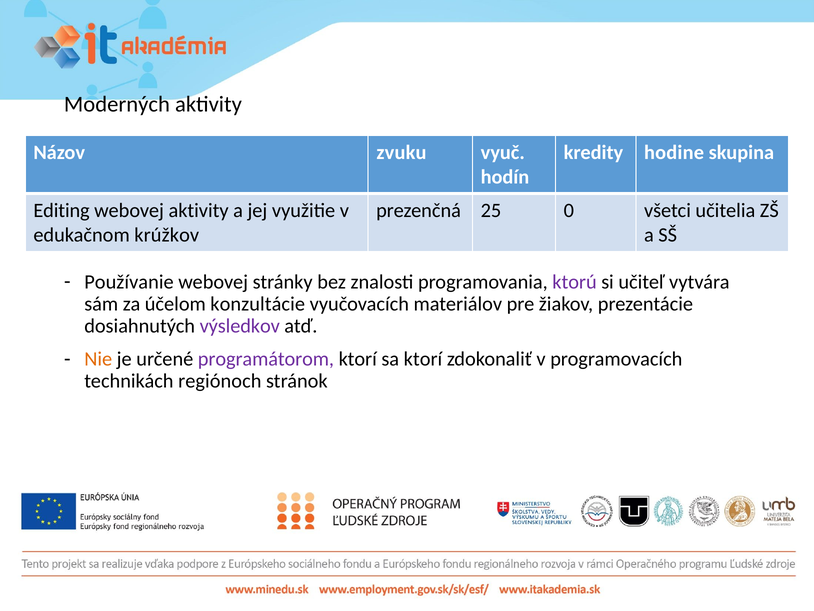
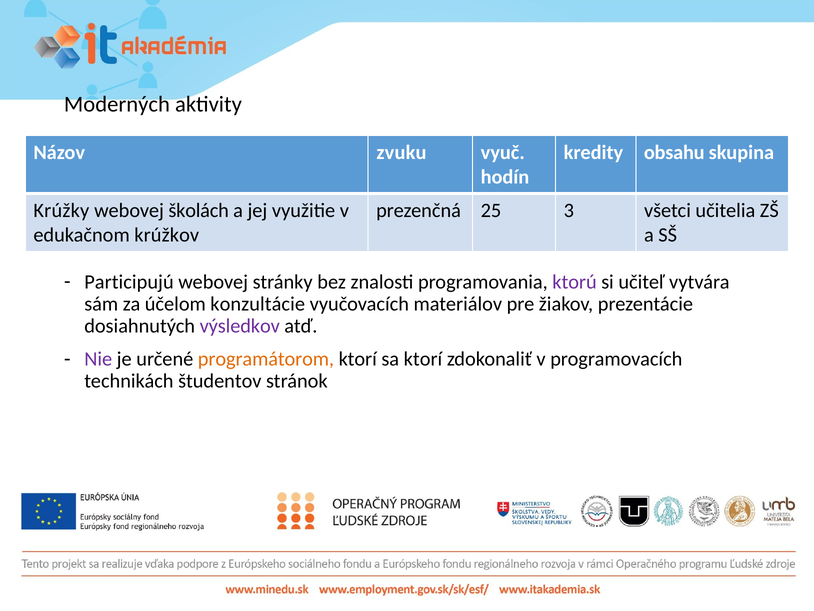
hodine: hodine -> obsahu (674, 152)
Editing: Editing -> Krúžky (61, 210)
webovej aktivity: aktivity -> školách (199, 210)
0: 0 -> 3 (569, 210)
Používanie: Používanie -> Participujú (129, 282)
Nie colour: orange -> purple (98, 359)
programátorom colour: purple -> orange (266, 359)
regiónoch: regiónoch -> študentov (220, 381)
